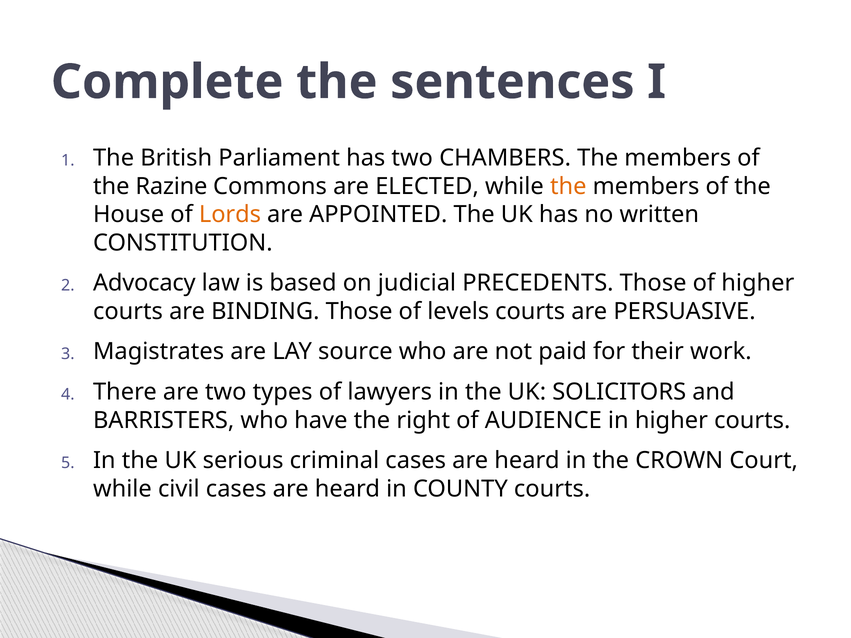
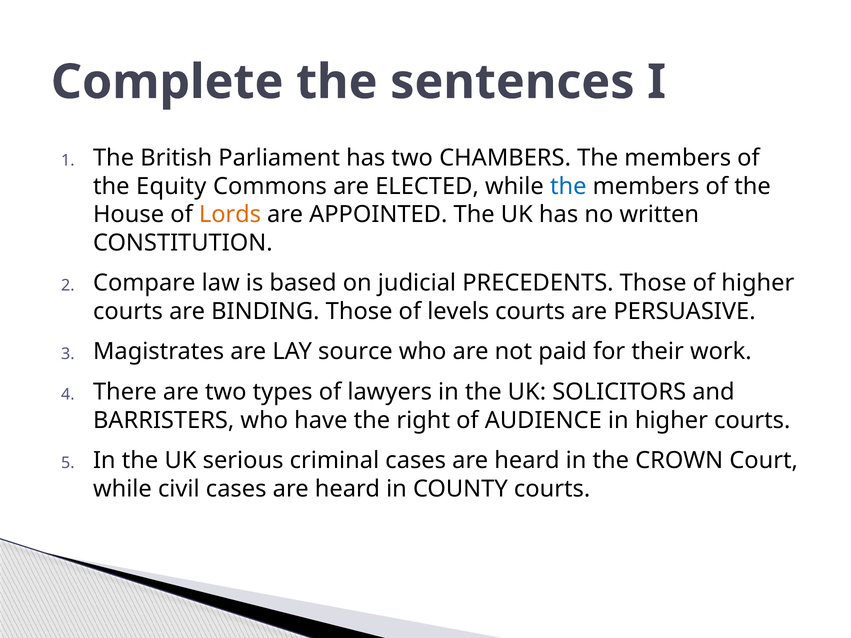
Razine: Razine -> Equity (171, 186)
the colour: orange -> blue (568, 186)
Advocacy: Advocacy -> Compare (144, 283)
